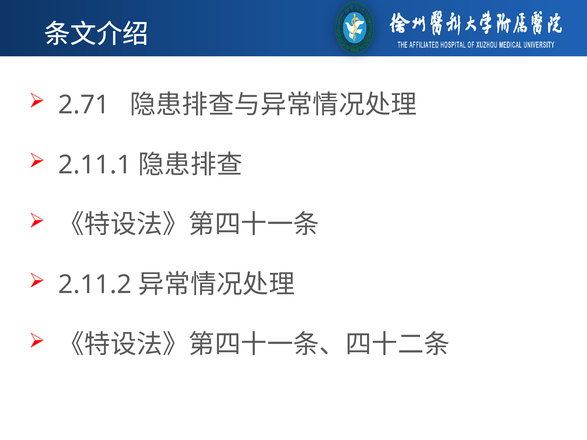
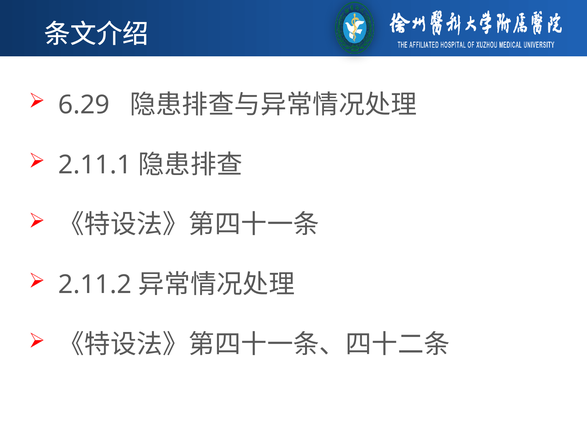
2.71: 2.71 -> 6.29 (84, 105)
